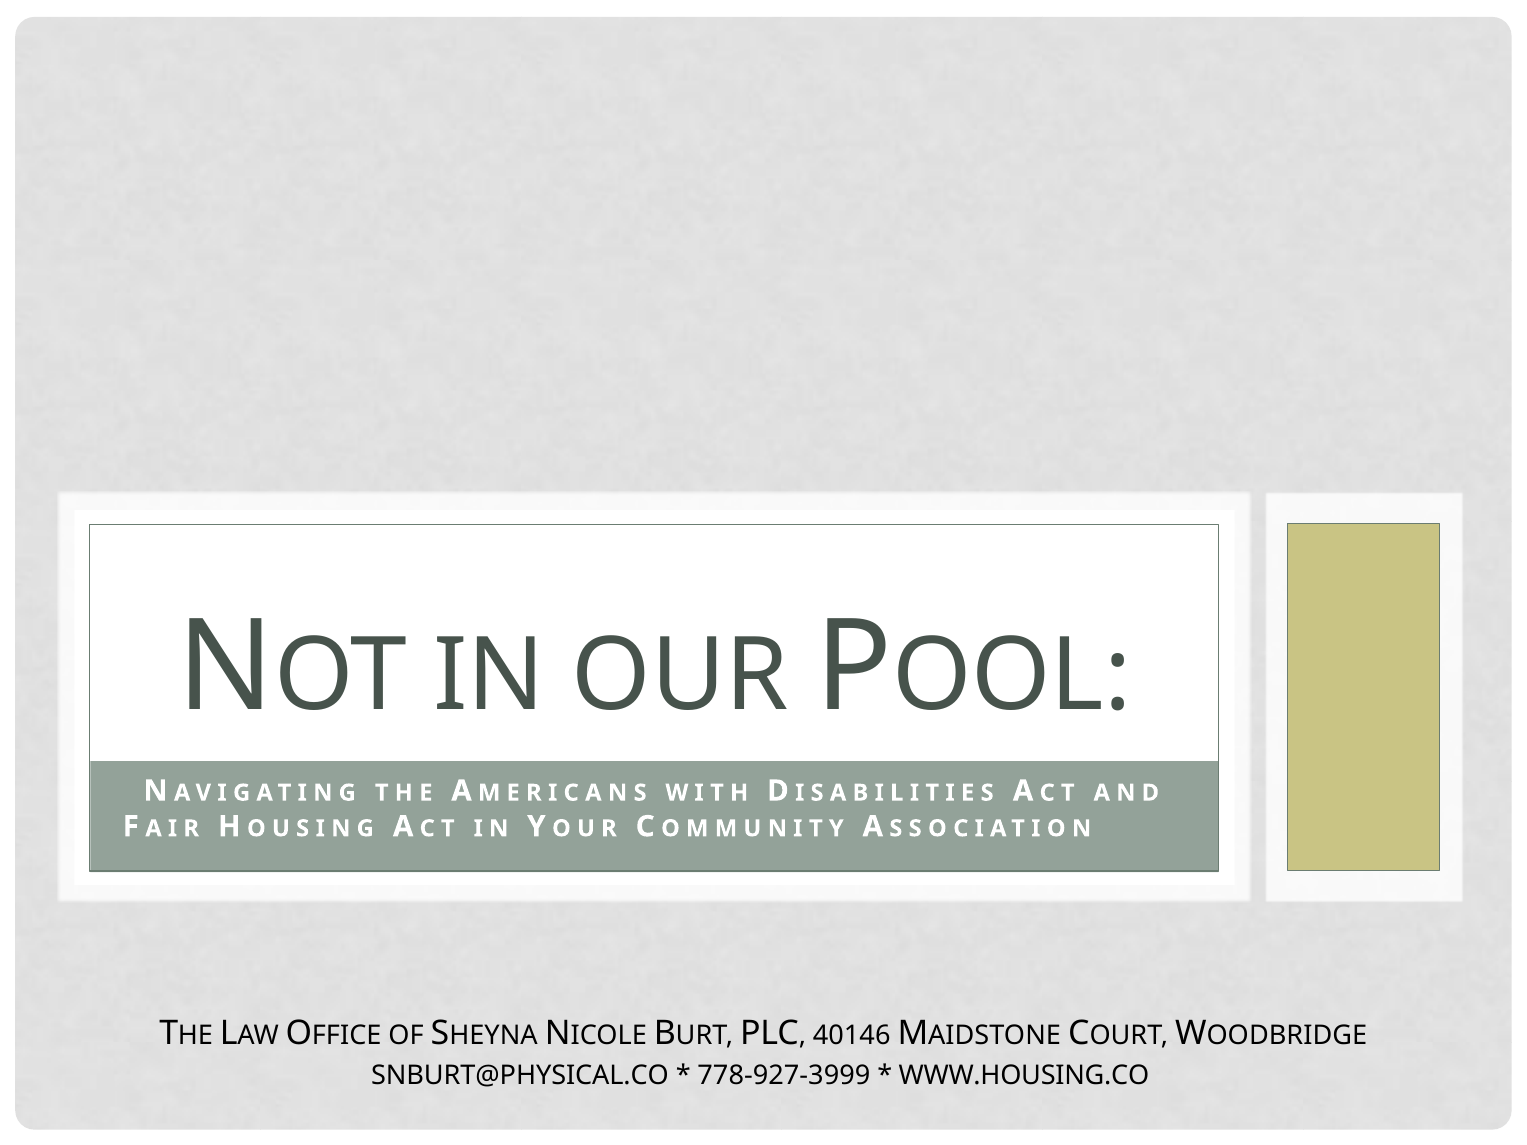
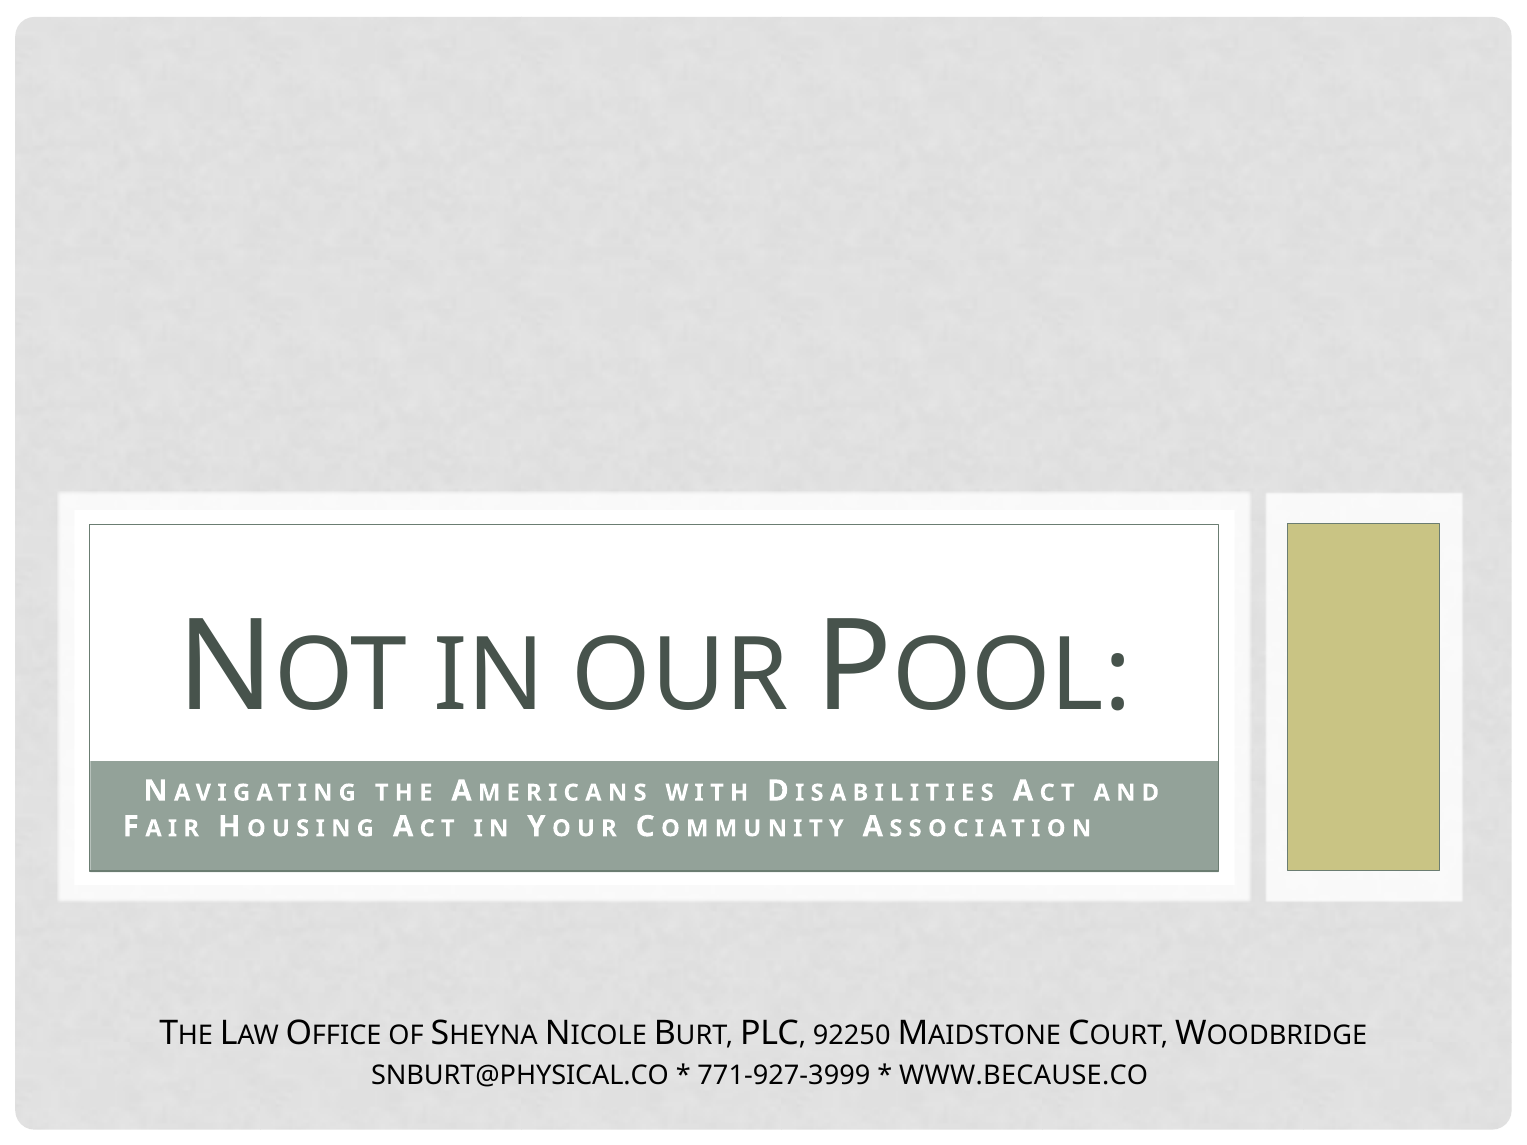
40146: 40146 -> 92250 (852, 1035)
778-927-3999: 778-927-3999 -> 771-927-3999 (784, 1076)
WWW.HOUSING.CO: WWW.HOUSING.CO -> WWW.BECAUSE.CO (1024, 1076)
